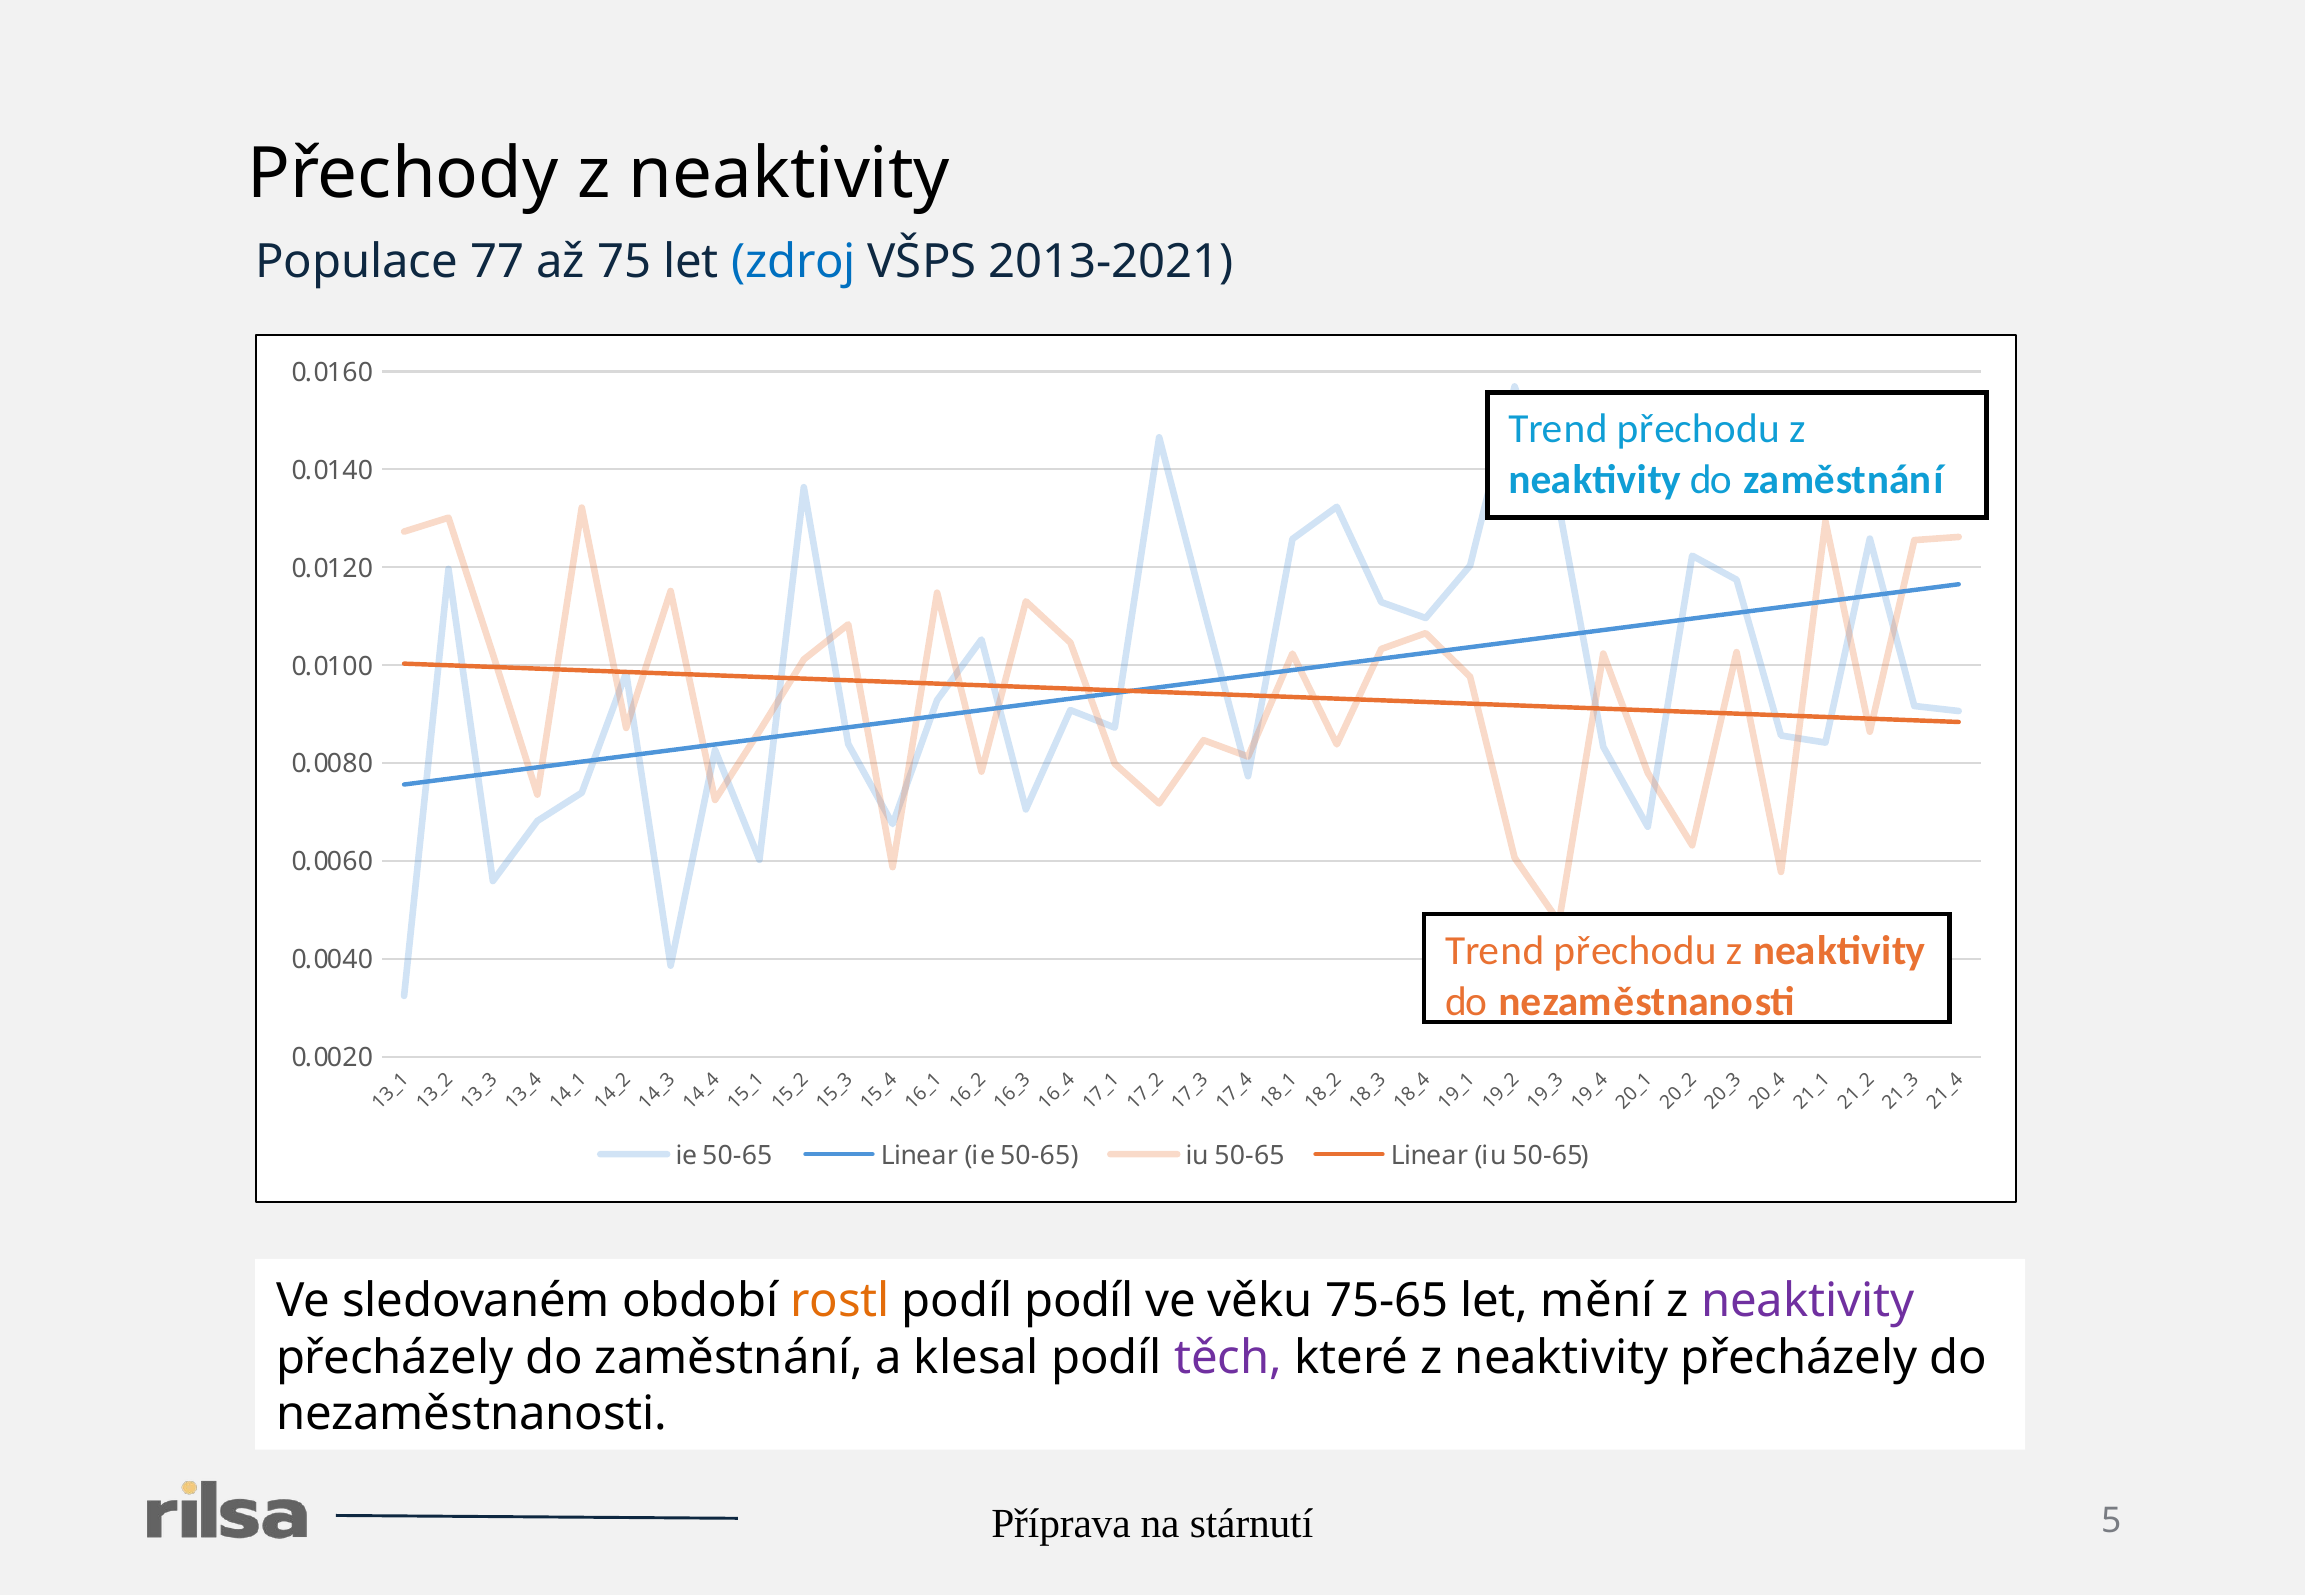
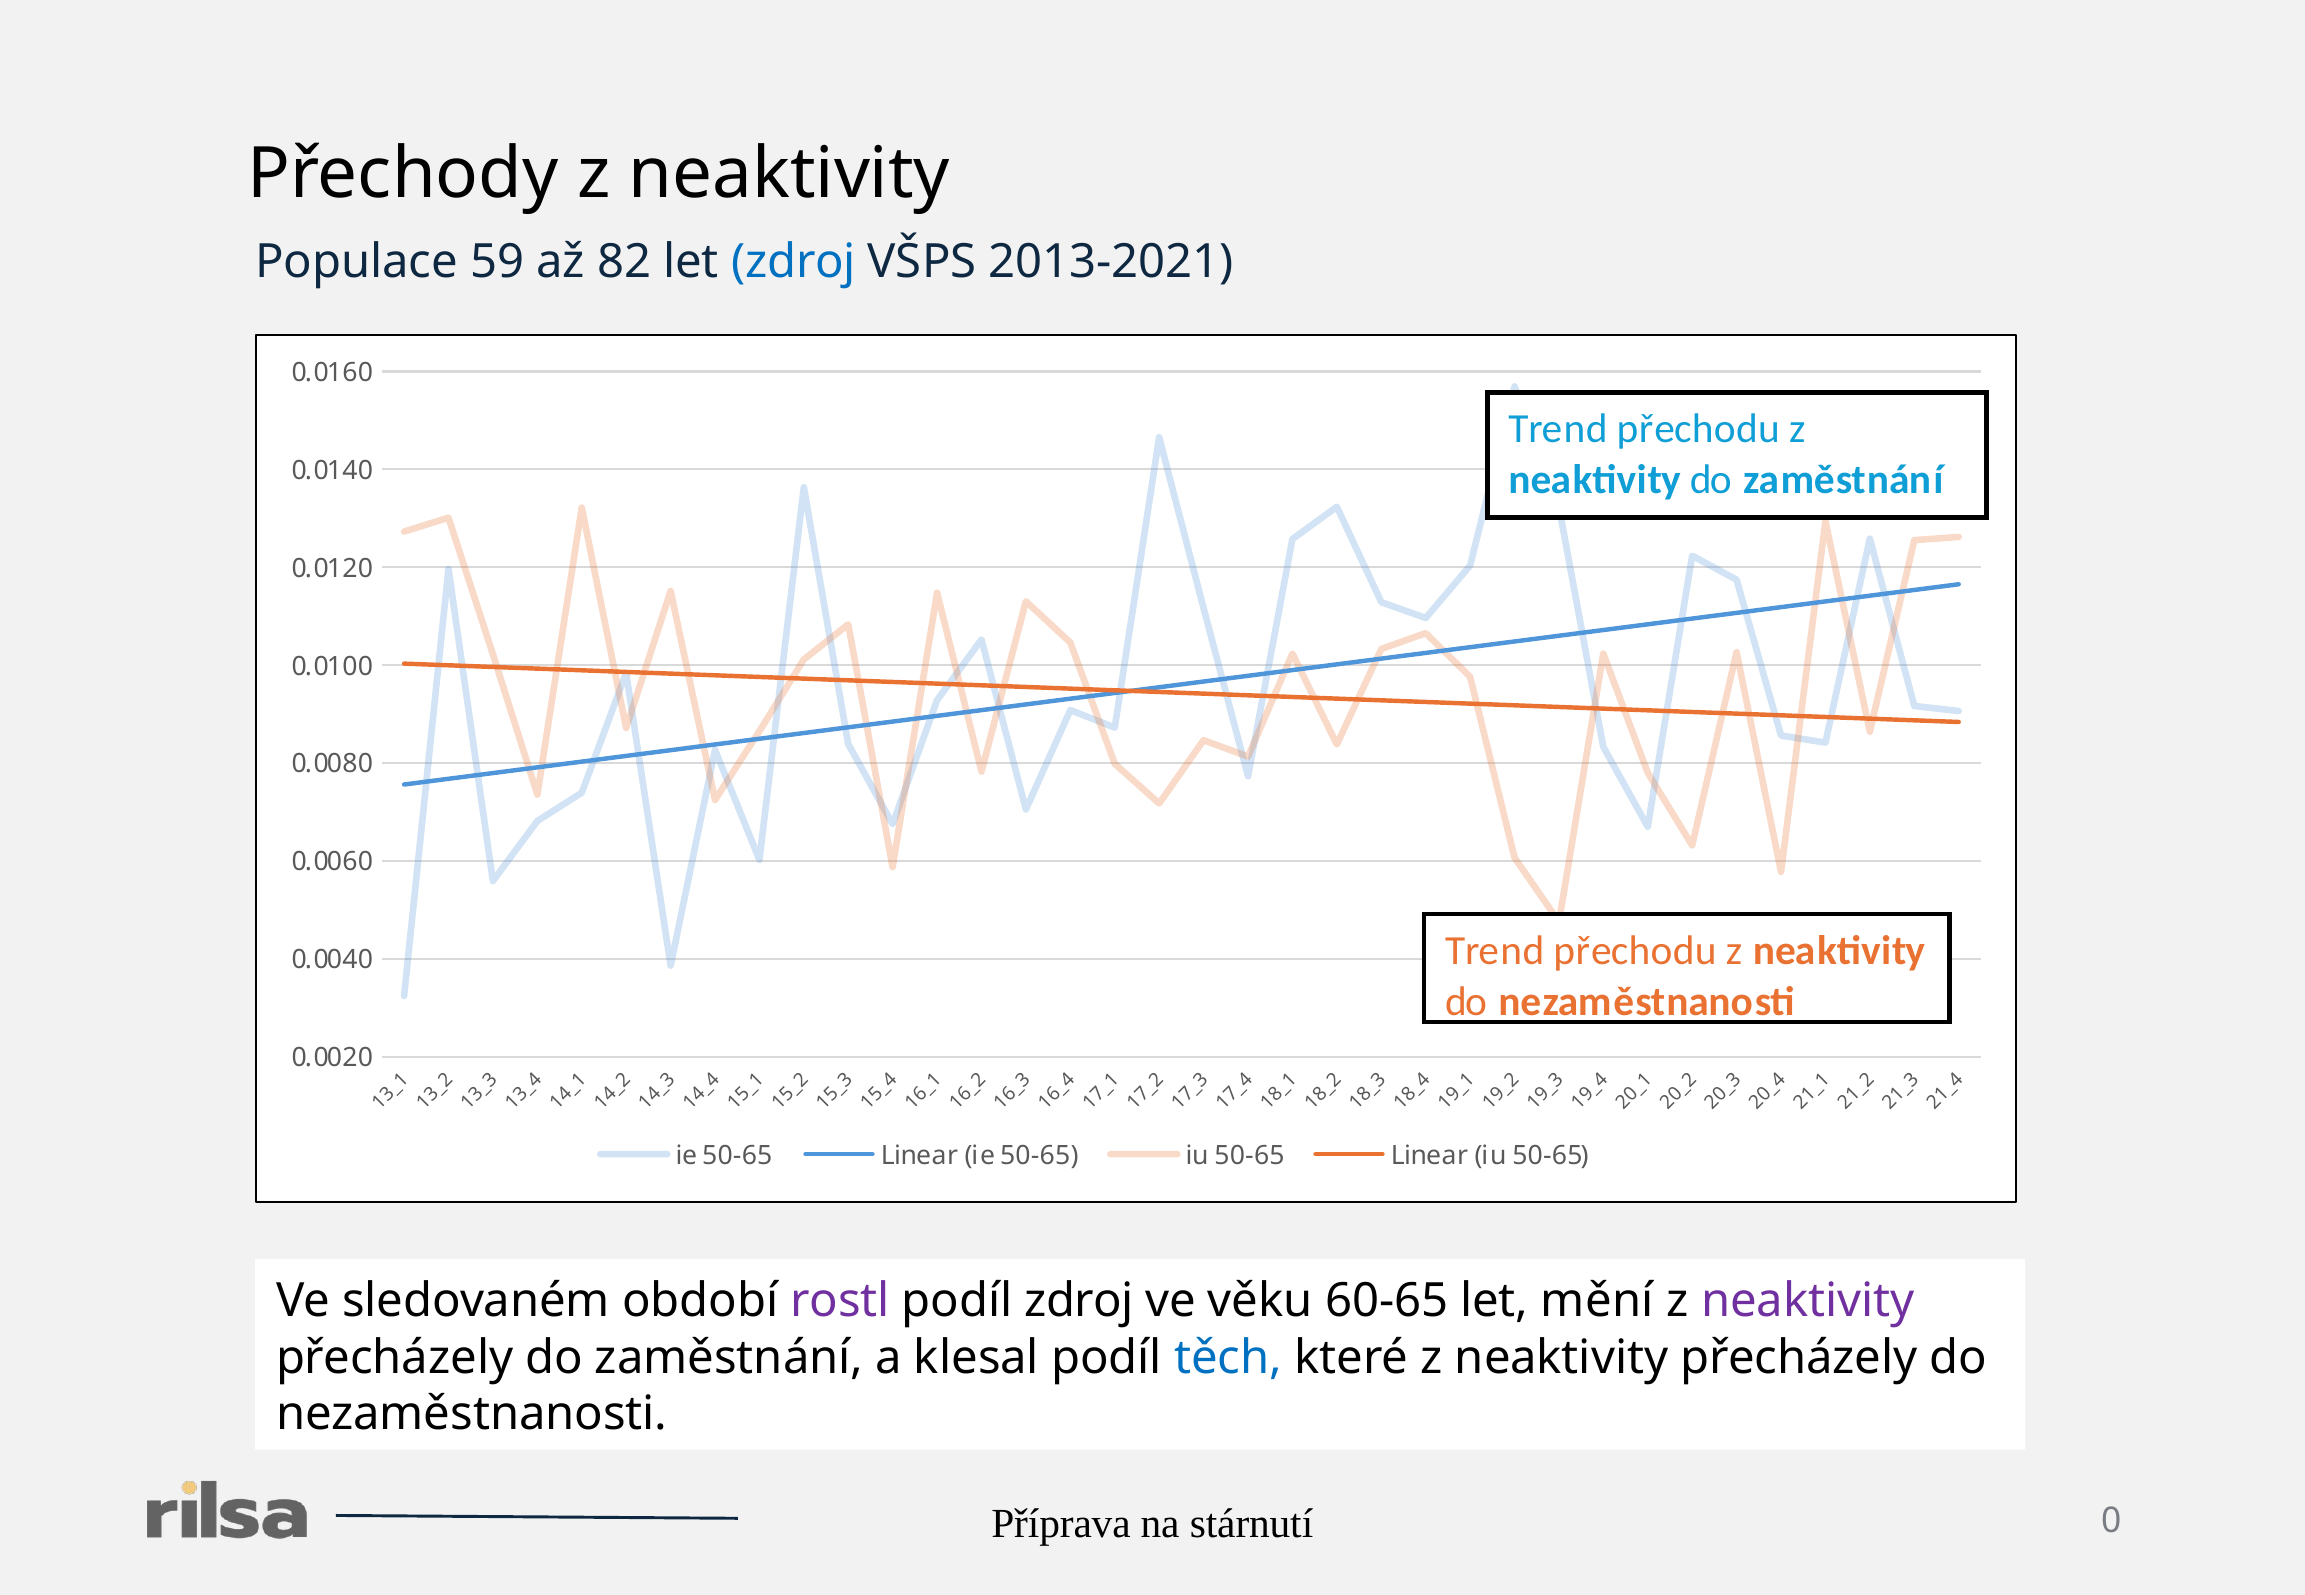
77: 77 -> 59 (497, 262)
75: 75 -> 82 (624, 262)
rostl colour: orange -> purple (840, 1301)
podíl podíl: podíl -> zdroj (1079, 1301)
75-65: 75-65 -> 60-65 (1387, 1301)
těch colour: purple -> blue (1228, 1358)
stárnutí 5: 5 -> 0 (2111, 1521)
